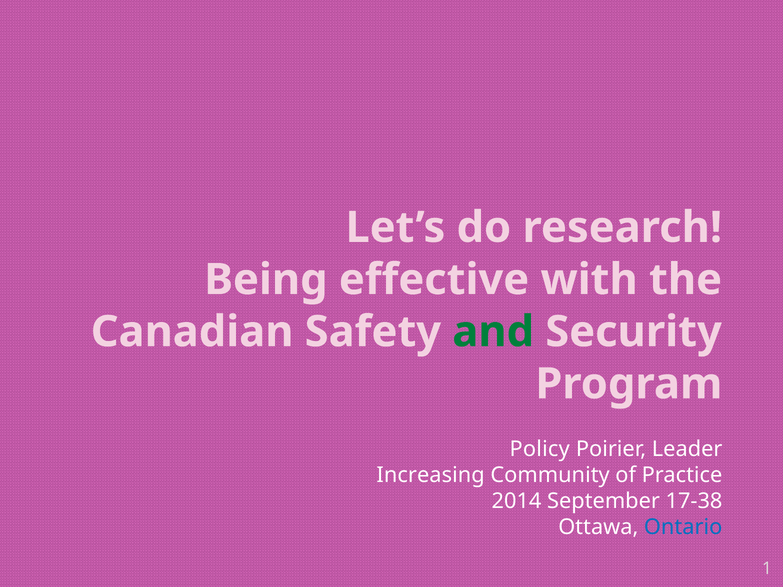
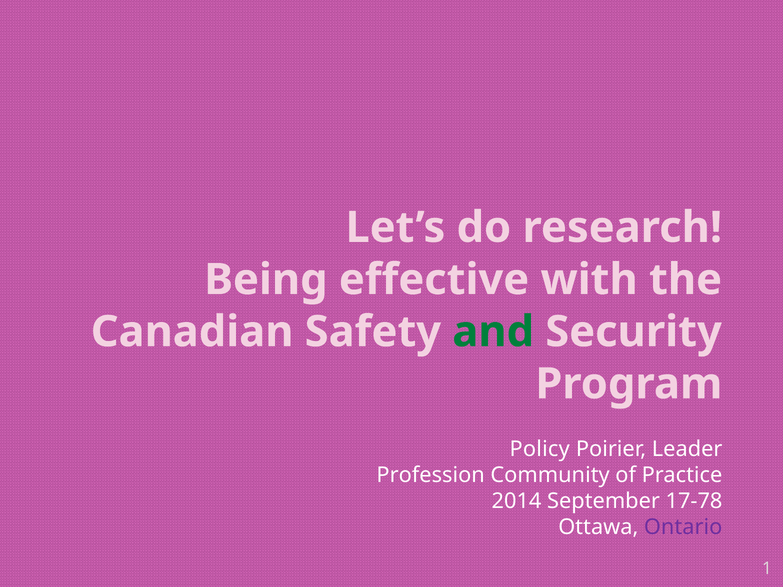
Increasing: Increasing -> Profession (431, 475)
17-38: 17-38 -> 17-78 (694, 501)
Ontario colour: blue -> purple (683, 527)
